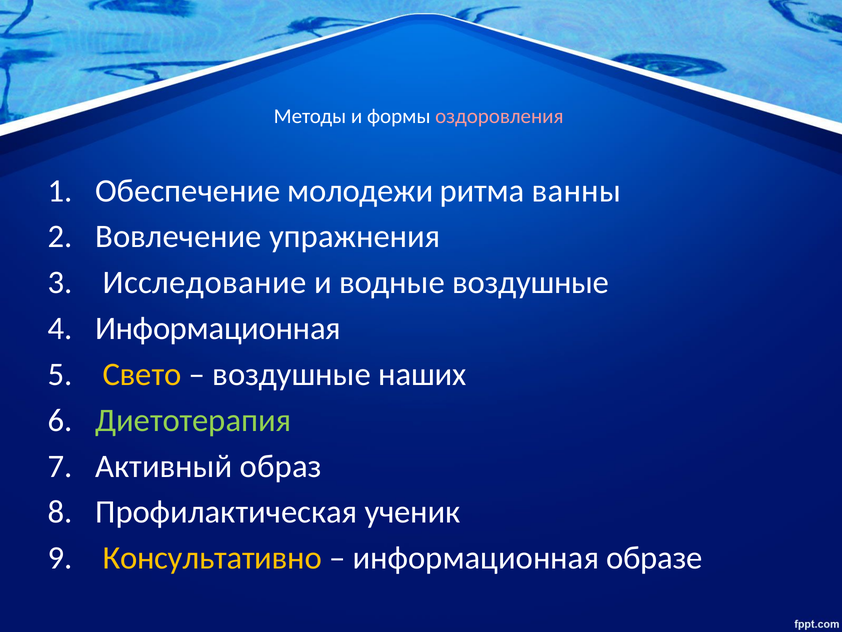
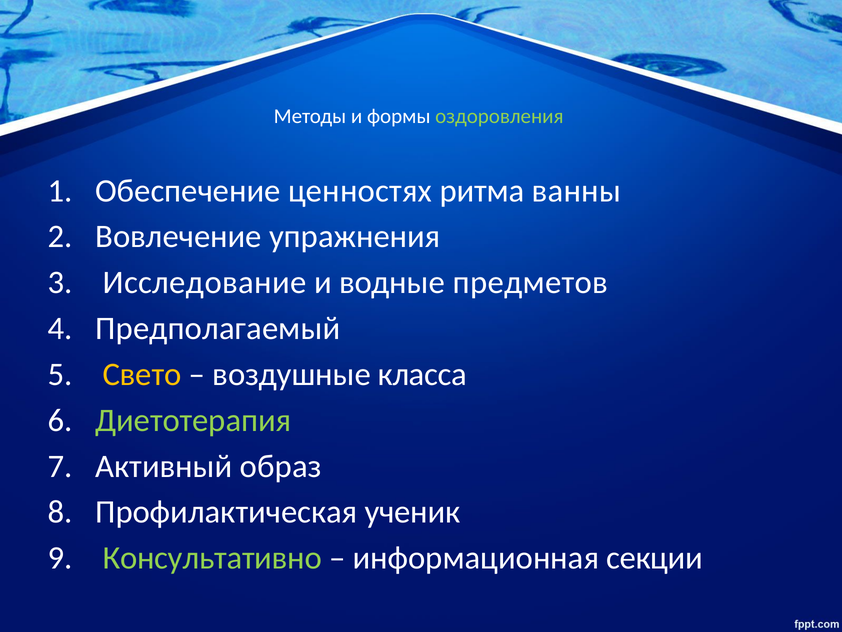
оздоровления colour: pink -> light green (499, 116)
молодежи: молодежи -> ценностях (360, 191)
водные воздушные: воздушные -> предметов (530, 282)
Информационная: Информационная -> Предполагаемый (218, 328)
наших: наших -> класса (422, 374)
Консультативно colour: yellow -> light green (212, 558)
образе: образе -> секции (654, 558)
